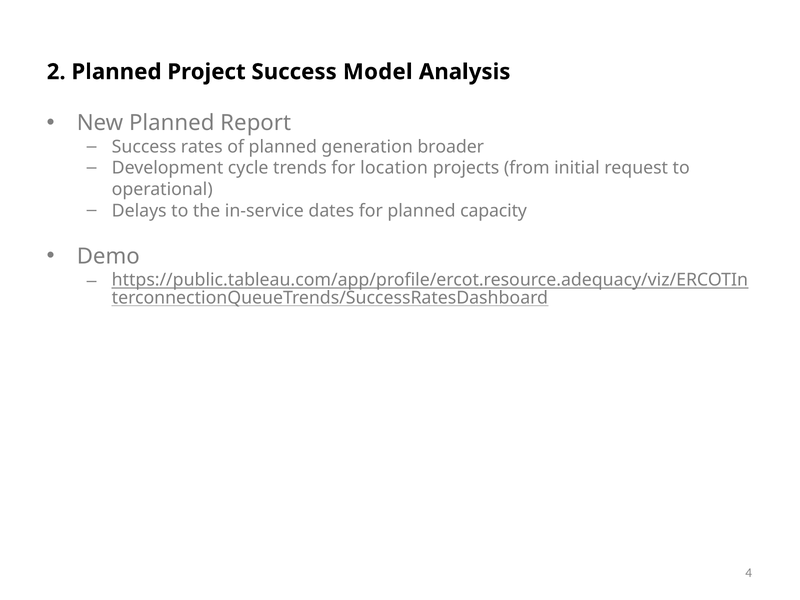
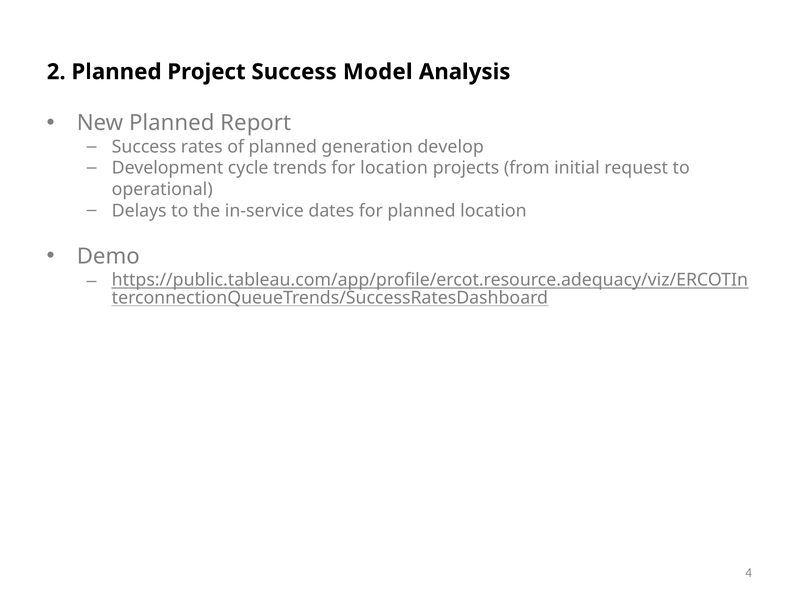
broader: broader -> develop (451, 147)
planned capacity: capacity -> location (493, 211)
